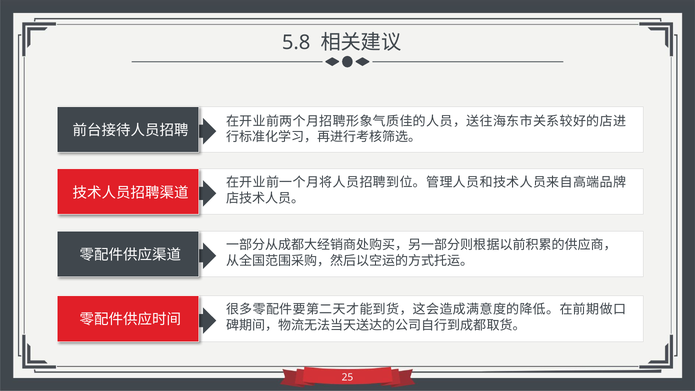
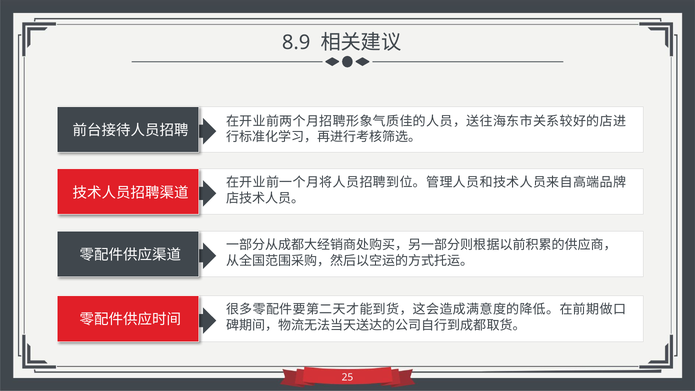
5.8: 5.8 -> 8.9 (296, 42)
